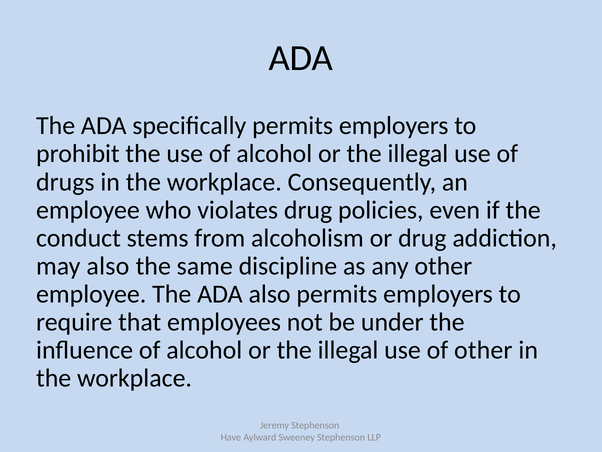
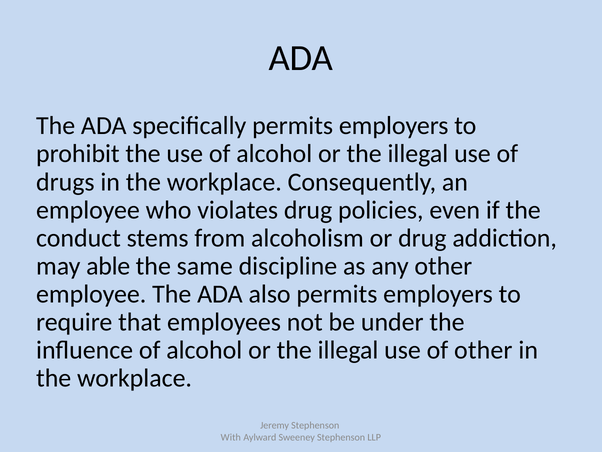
may also: also -> able (108, 266)
Have: Have -> With (231, 437)
